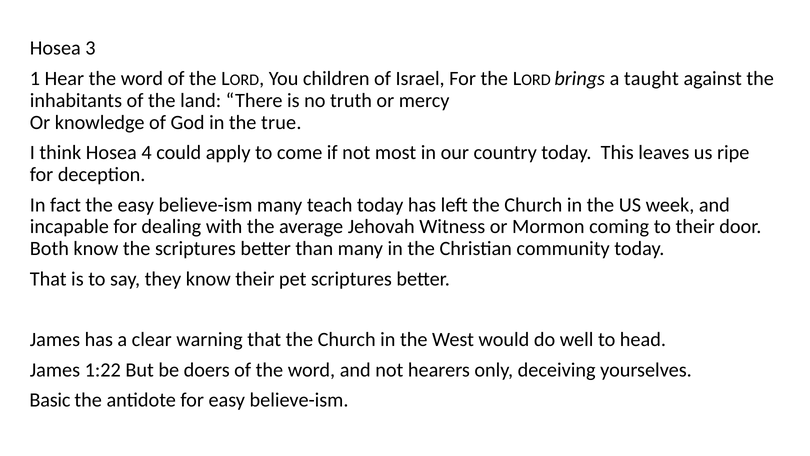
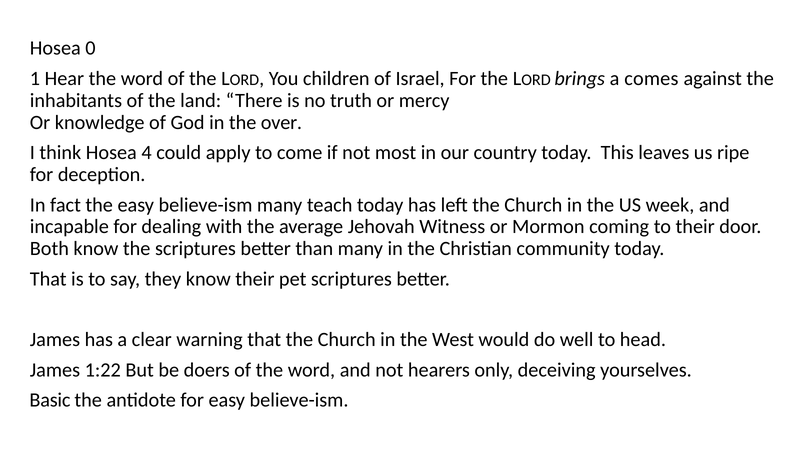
3: 3 -> 0 (90, 48)
taught: taught -> comes (651, 79)
true: true -> over (281, 122)
